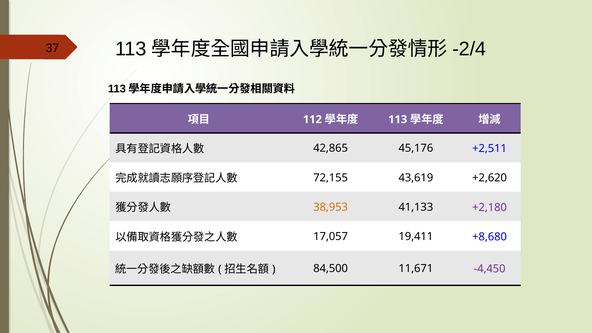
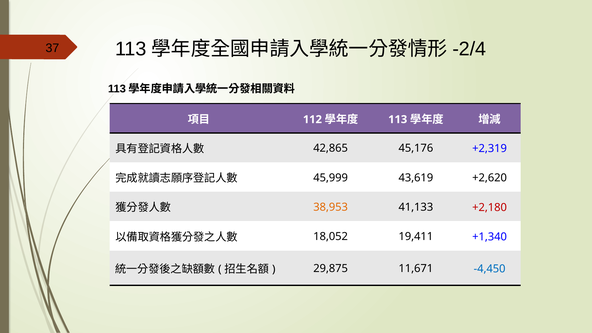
+2,511: +2,511 -> +2,319 (490, 149)
72,155: 72,155 -> 45,999 (331, 178)
+2,180 colour: purple -> red (490, 207)
17,057: 17,057 -> 18,052 (331, 236)
+8,680: +8,680 -> +1,340 (490, 237)
84,500: 84,500 -> 29,875 (331, 269)
-4,450 colour: purple -> blue (490, 269)
